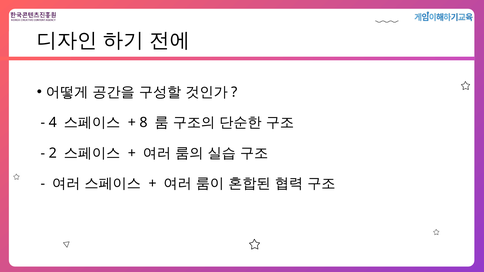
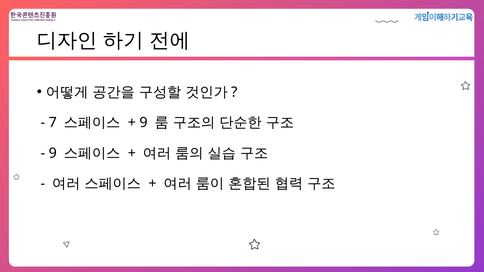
4: 4 -> 7 (53, 123)
8: 8 -> 9 (143, 123)
2: 2 -> 9 (53, 153)
